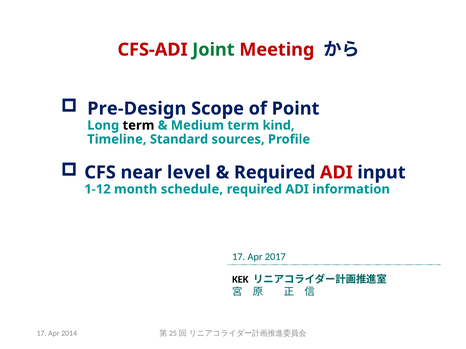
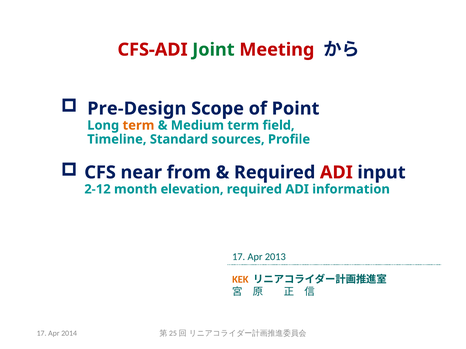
term colour: black -> orange (138, 126)
kind: kind -> field (279, 126)
level: level -> from (189, 173)
1-12: 1-12 -> 2-12 (98, 189)
schedule: schedule -> elevation (192, 189)
2017: 2017 -> 2013 (275, 257)
KEK colour: black -> orange (240, 280)
